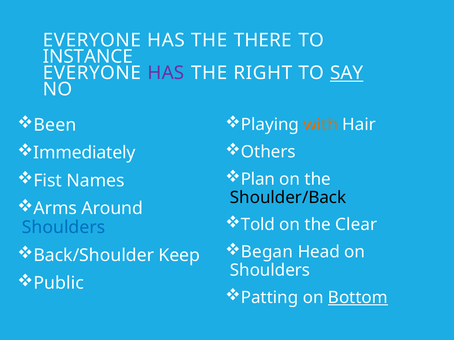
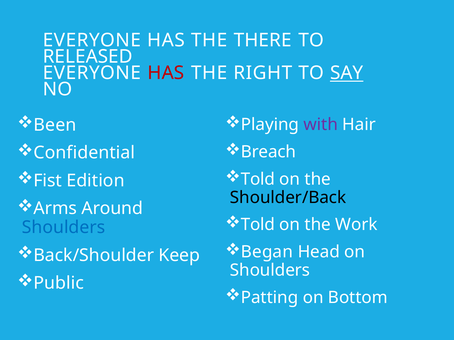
INSTANCE: INSTANCE -> RELEASED (88, 57)
HAS colour: purple -> red (166, 73)
with colour: orange -> purple (321, 125)
Others: Others -> Breach (268, 152)
Immediately: Immediately -> Confidential (84, 153)
Plan: Plan -> Told (258, 179)
Names: Names -> Edition (96, 181)
Clear: Clear -> Work (356, 225)
Bottom underline: present -> none (358, 298)
